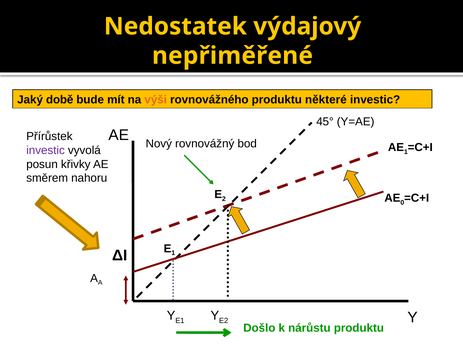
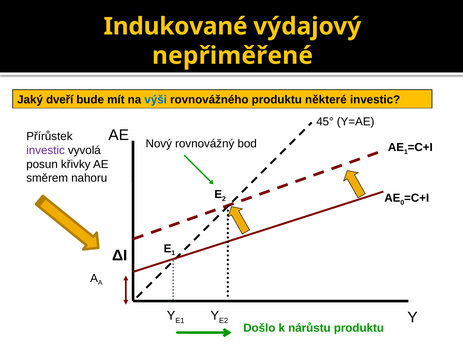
Nedostatek: Nedostatek -> Indukované (176, 26)
době: době -> dveří (60, 100)
výši colour: orange -> blue (156, 100)
